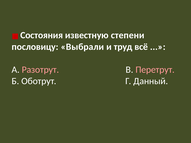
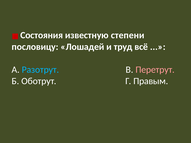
Выбрали: Выбрали -> Лошадей (82, 47)
Разотрут colour: pink -> light blue (40, 70)
Данный: Данный -> Правым (151, 81)
